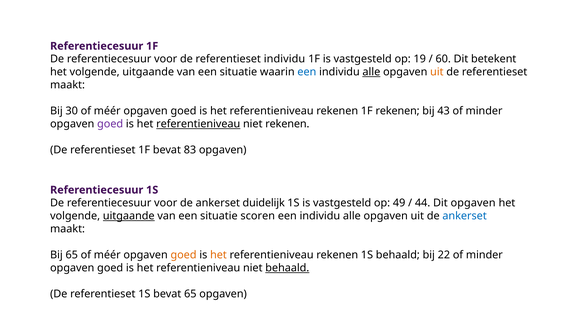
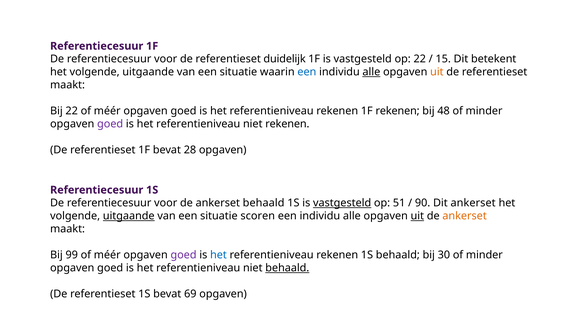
referentieset individu: individu -> duidelijk (285, 59)
op 19: 19 -> 22 (420, 59)
60: 60 -> 15 (443, 59)
Bij 30: 30 -> 22 (72, 111)
43: 43 -> 48 (444, 111)
referentieniveau underline: present -> none (198, 124)
83: 83 -> 28 (190, 150)
ankerset duidelijk: duidelijk -> behaald (264, 203)
vastgesteld underline: none -> present (342, 203)
49: 49 -> 51 (399, 203)
44: 44 -> 90 (423, 203)
Dit opgaven: opgaven -> ankerset (473, 203)
uit underline: none -> present (417, 216)
ankerset colour: blue -> orange (465, 216)
Bij 65: 65 -> 99 (72, 255)
goed colour: orange -> purple (184, 255)
het colour: orange -> blue (218, 255)
22: 22 -> 30 (444, 255)
bevat 65: 65 -> 69 (190, 294)
